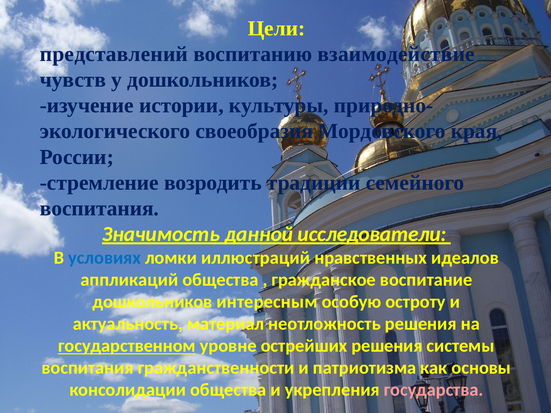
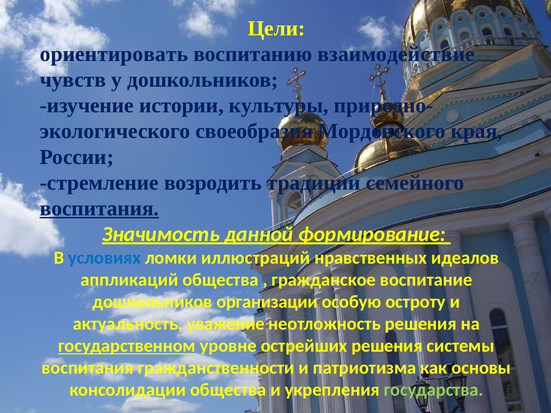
представлений: представлений -> ориентировать (114, 54)
воспитания underline: none -> present (99, 209)
исследователи: исследователи -> формирование (372, 234)
интересным: интересным -> организации (267, 302)
материал: материал -> уважение (226, 324)
государства colour: pink -> light green (434, 390)
